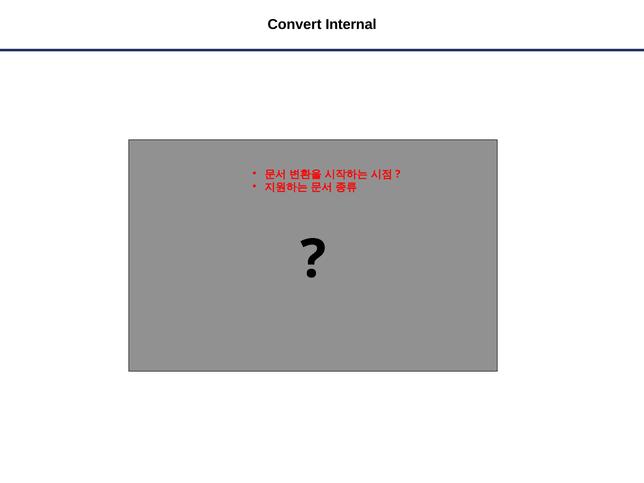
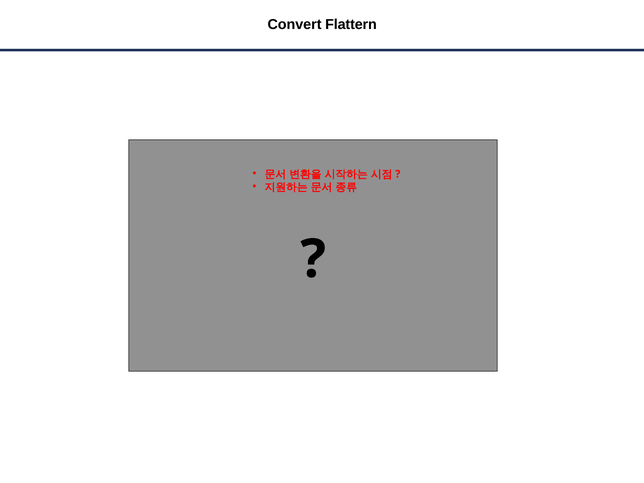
Internal: Internal -> Flattern (351, 24)
